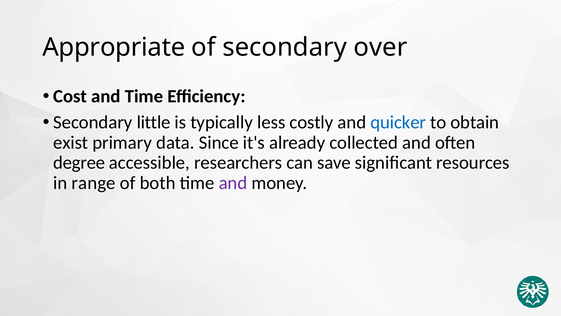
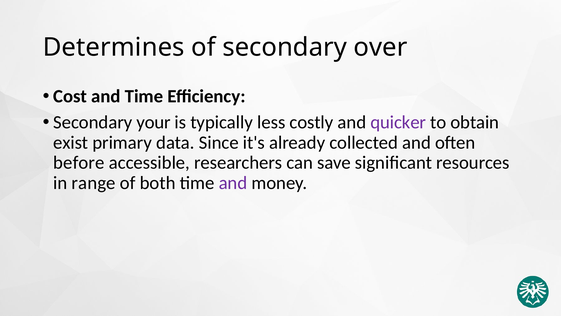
Appropriate: Appropriate -> Determines (114, 47)
little: little -> your (154, 122)
quicker colour: blue -> purple (398, 122)
degree: degree -> before (79, 163)
